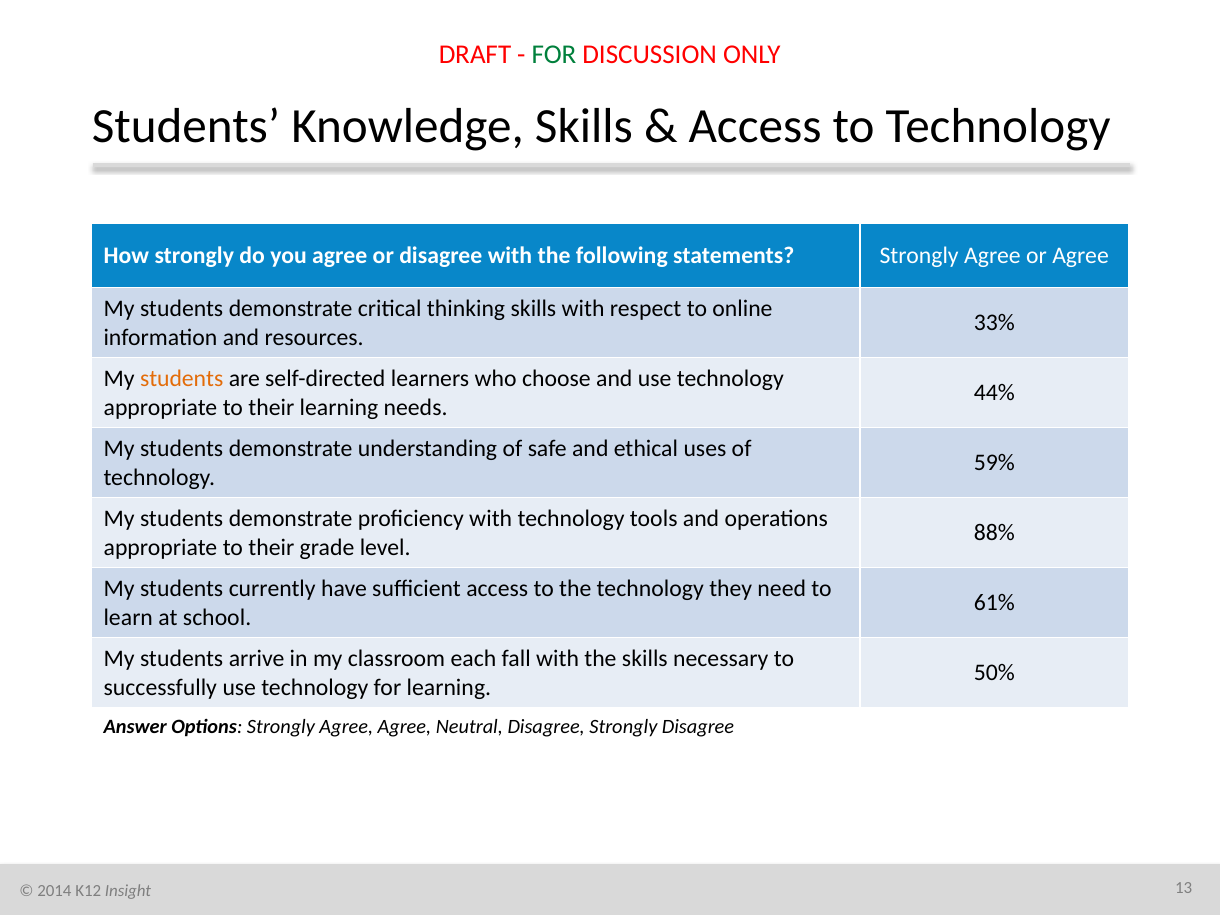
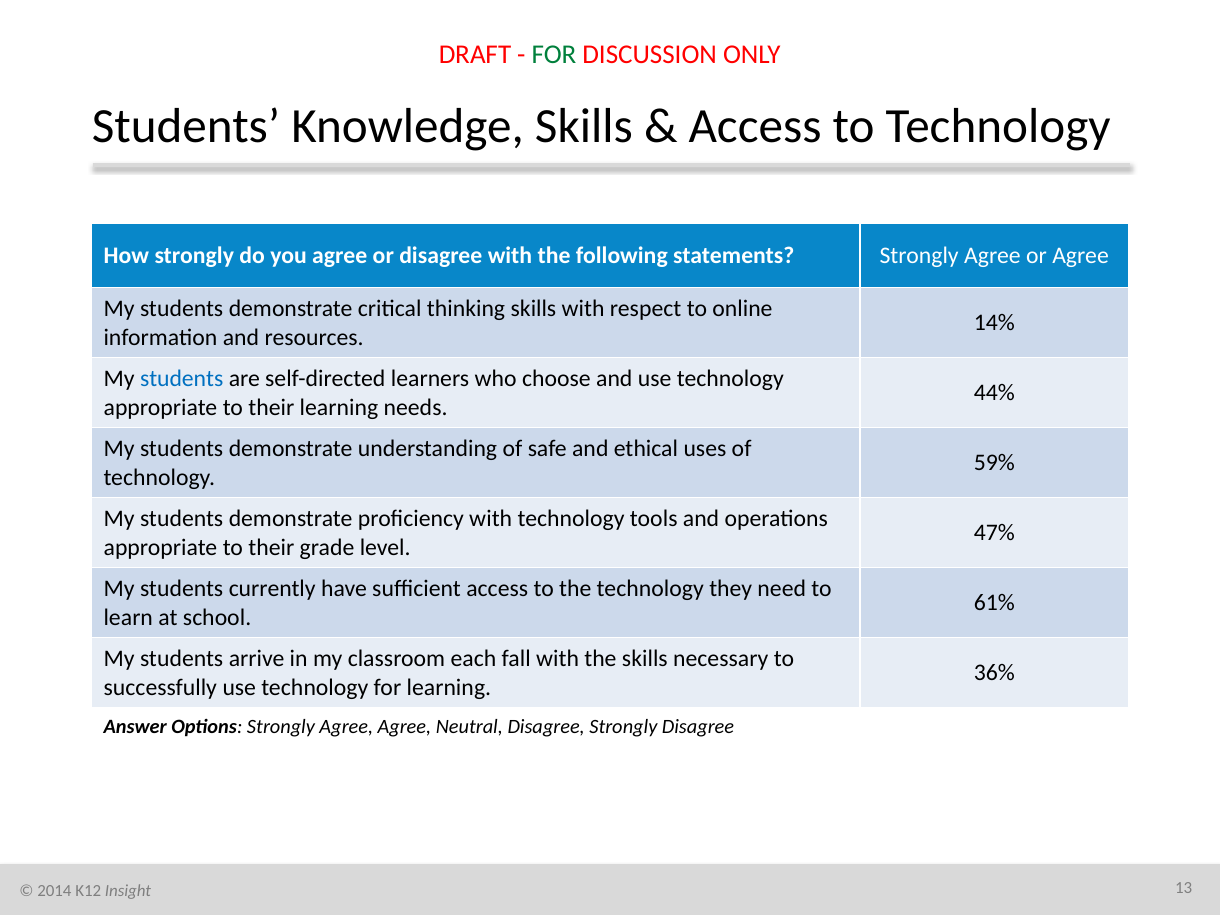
33%: 33% -> 14% (994, 323)
students colour: orange -> blue (182, 379)
88%: 88% -> 47% (994, 533)
50%: 50% -> 36% (994, 673)
